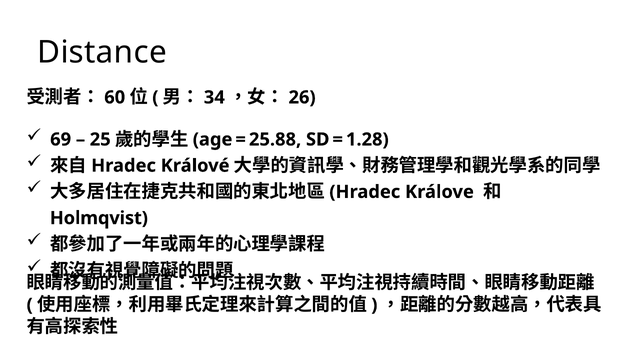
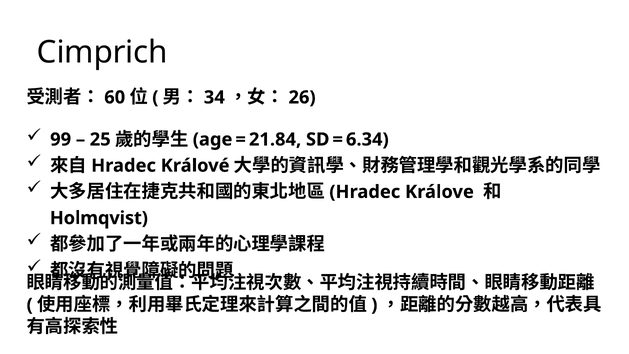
Distance: Distance -> Cimprich (102, 52)
69: 69 -> 99 (61, 139)
25.88: 25.88 -> 21.84 (275, 139)
1.28: 1.28 -> 6.34 (367, 139)
